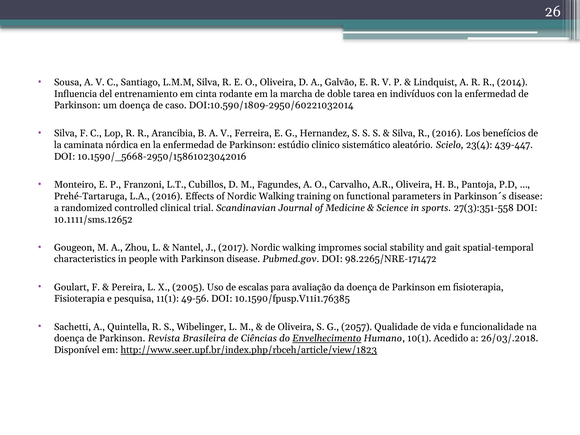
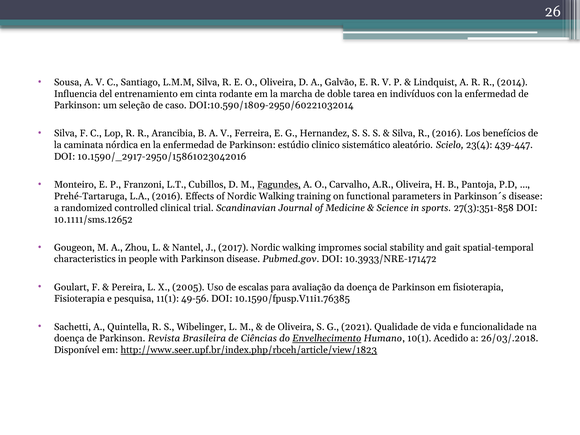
um doença: doença -> seleção (135, 105)
10.1590/_5668-2950/15861023042016: 10.1590/_5668-2950/15861023042016 -> 10.1590/_2917-2950/15861023042016 (162, 157)
Fagundes underline: none -> present (279, 185)
27(3):351-558: 27(3):351-558 -> 27(3):351-858 (484, 208)
98.2265/NRE-171472: 98.2265/NRE-171472 -> 10.3933/NRE-171472 (391, 259)
2057: 2057 -> 2021 (357, 327)
